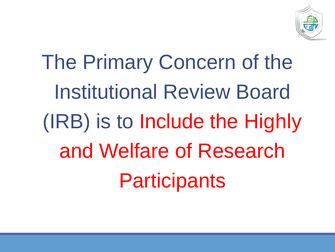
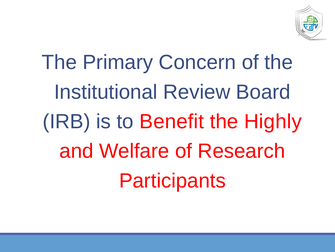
Include: Include -> Benefit (172, 121)
